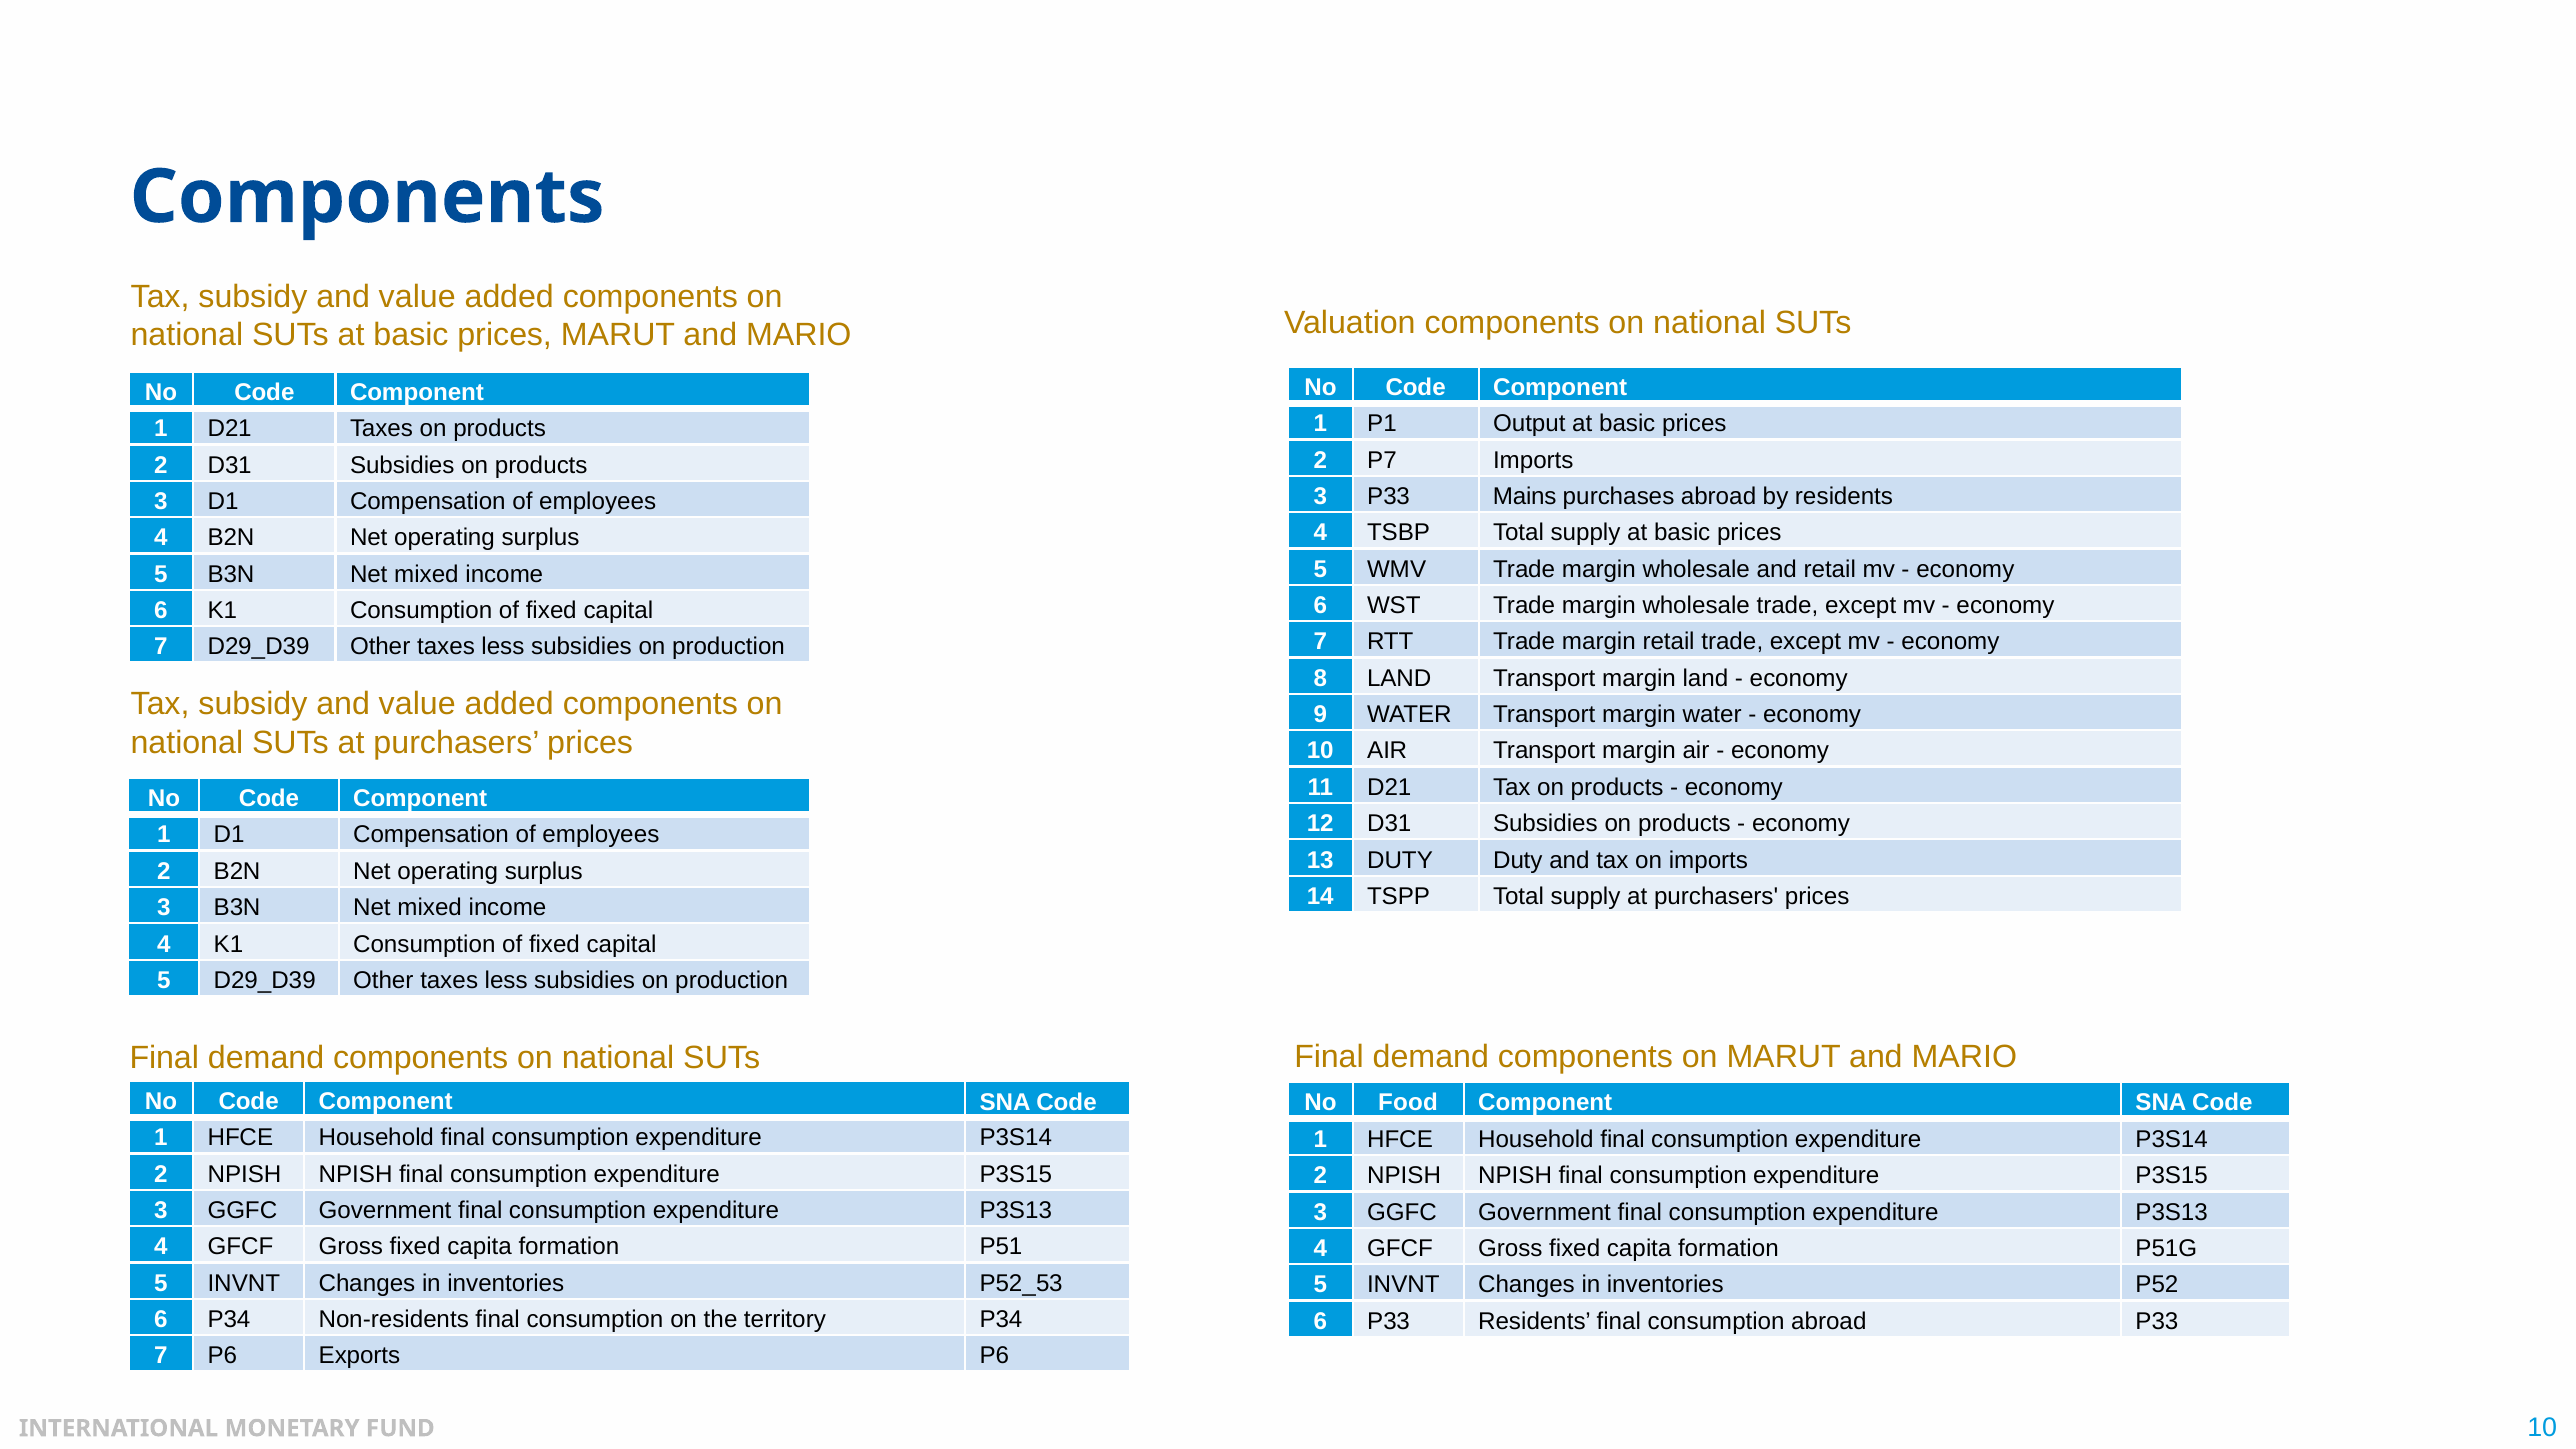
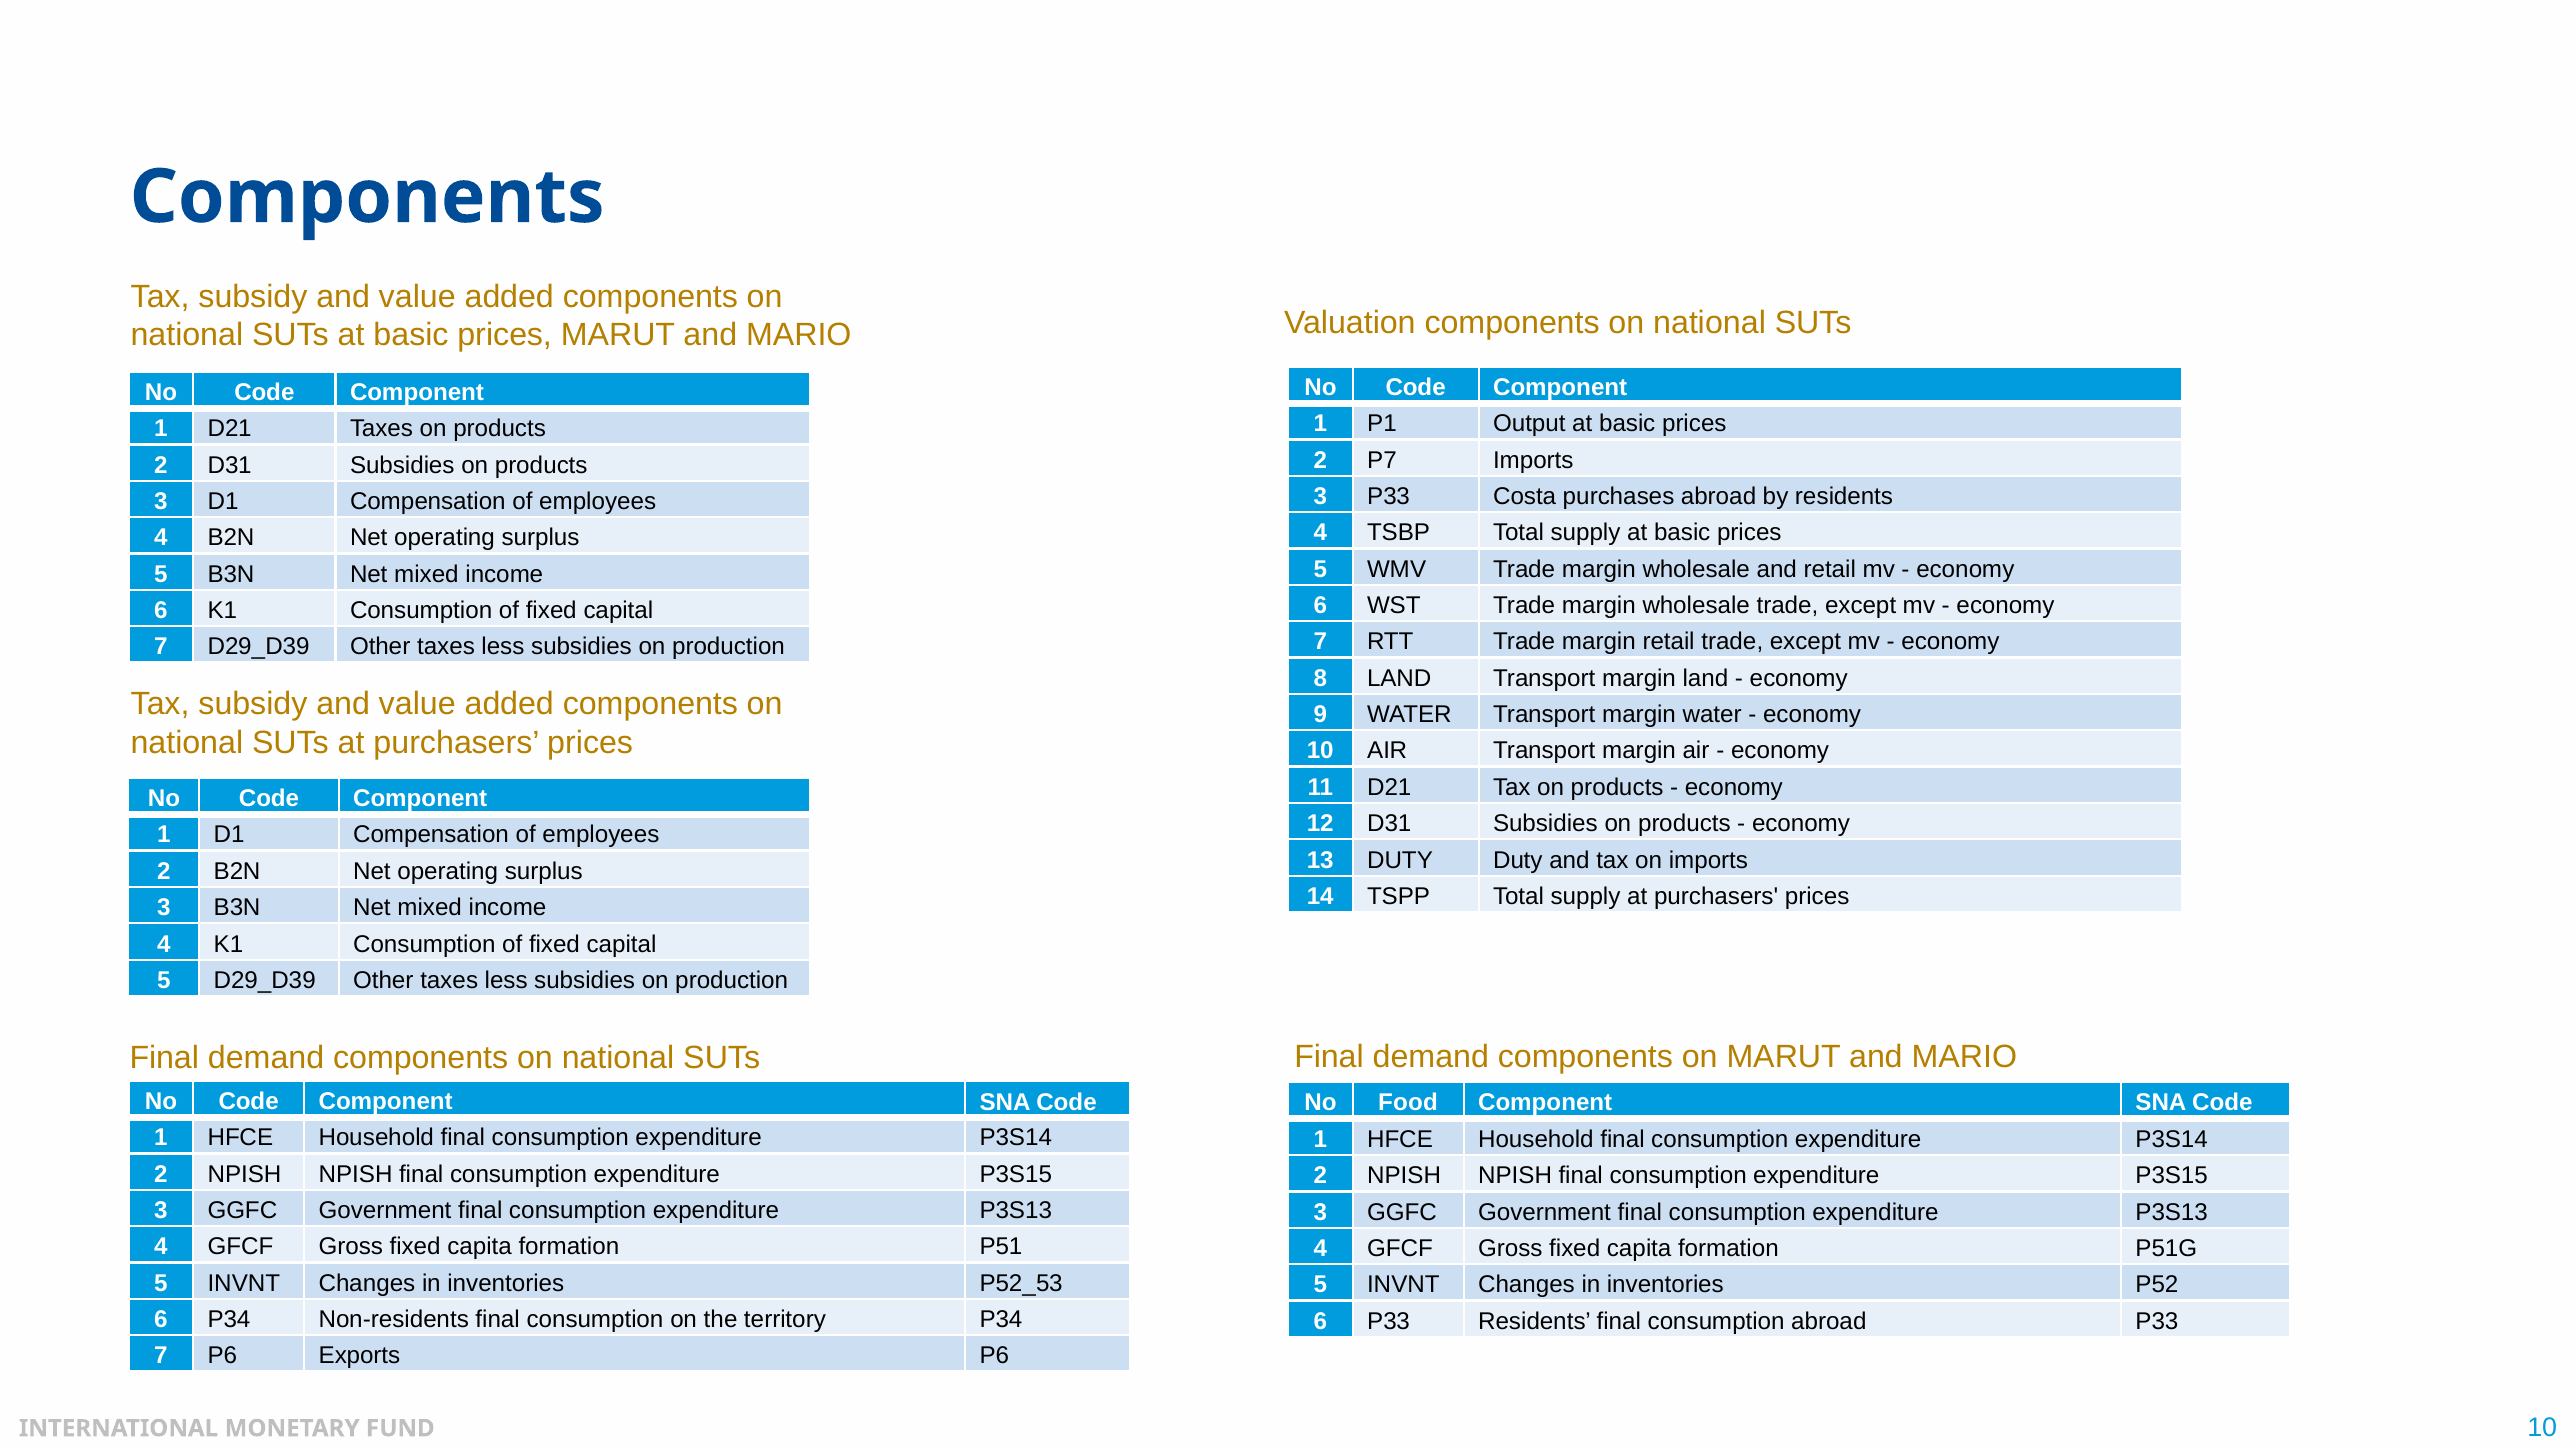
Mains: Mains -> Costa (1525, 496)
